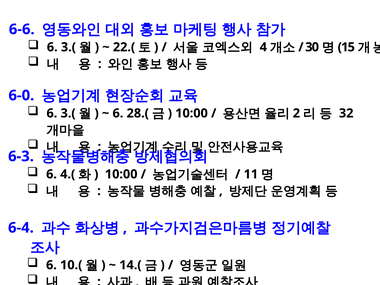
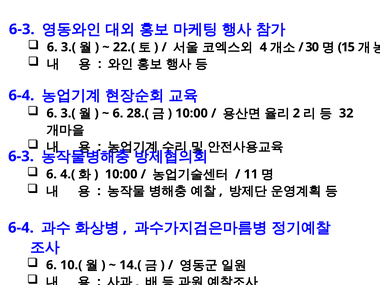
6-6: 6-6 -> 6-3 (22, 29)
6-0: 6-0 -> 6-4 (21, 95)
